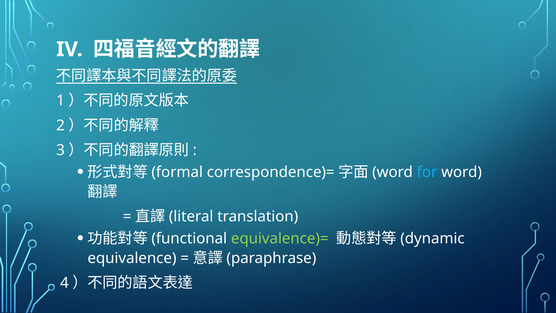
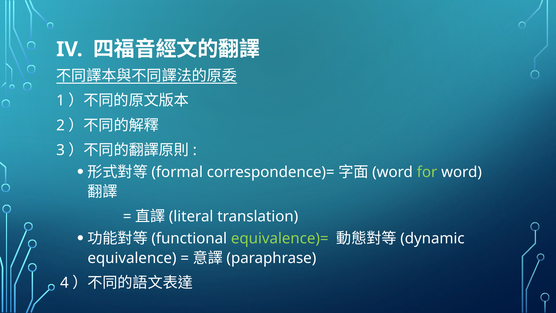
for colour: light blue -> light green (427, 172)
